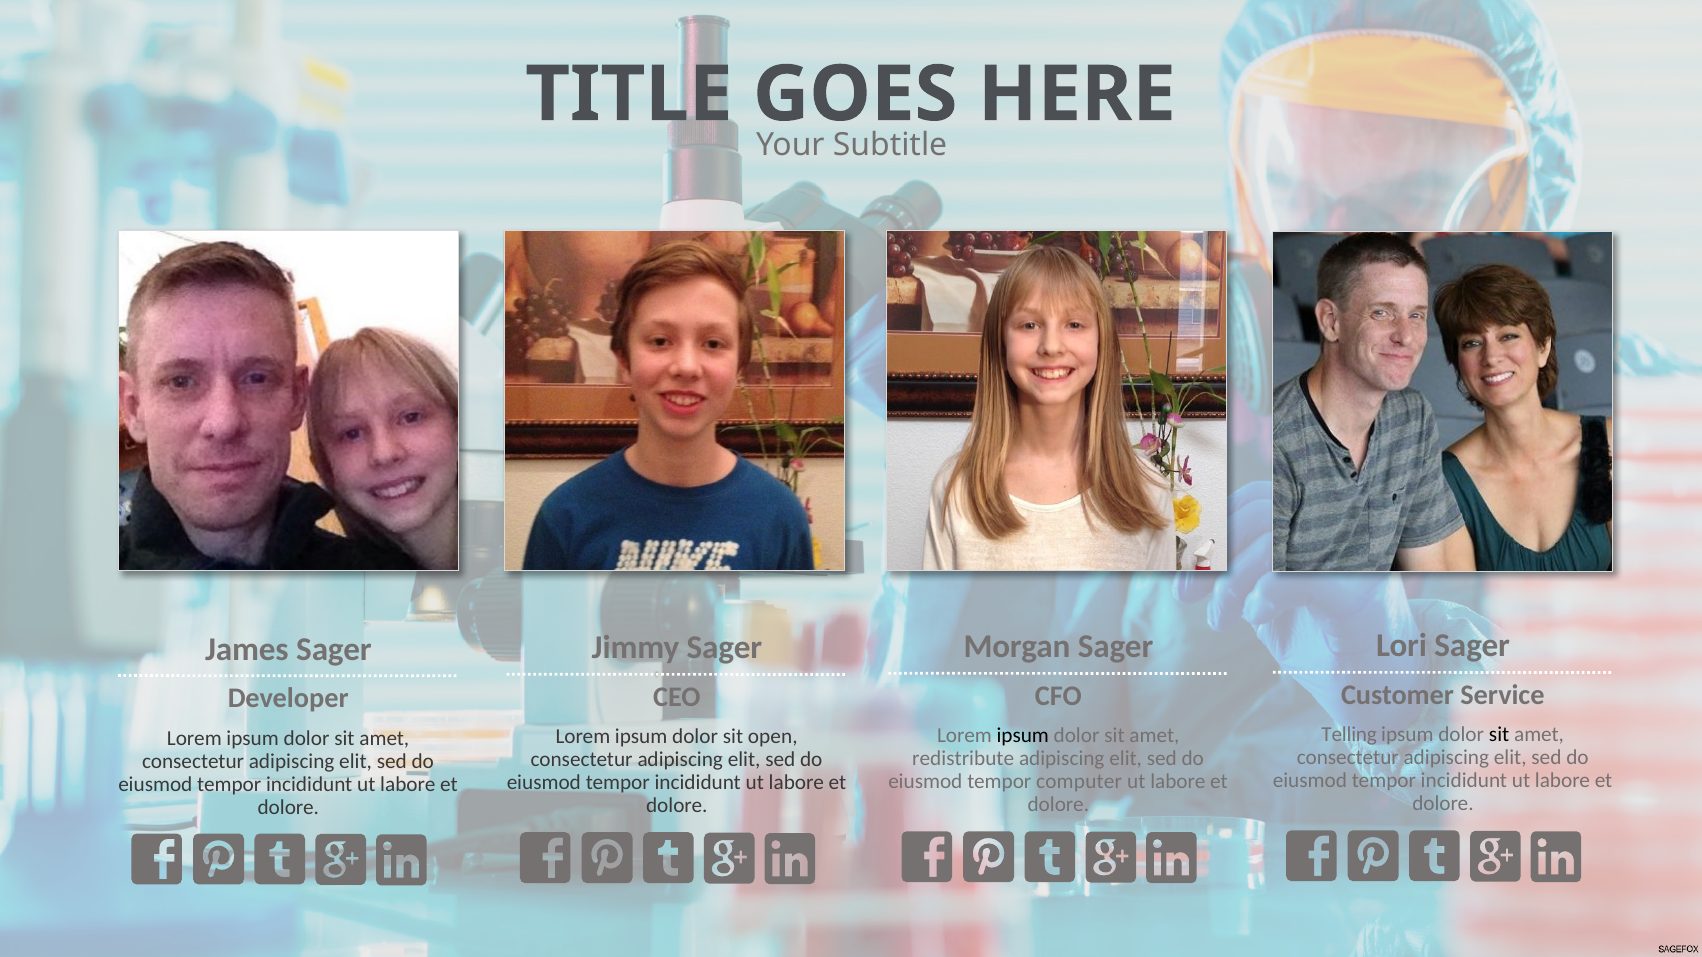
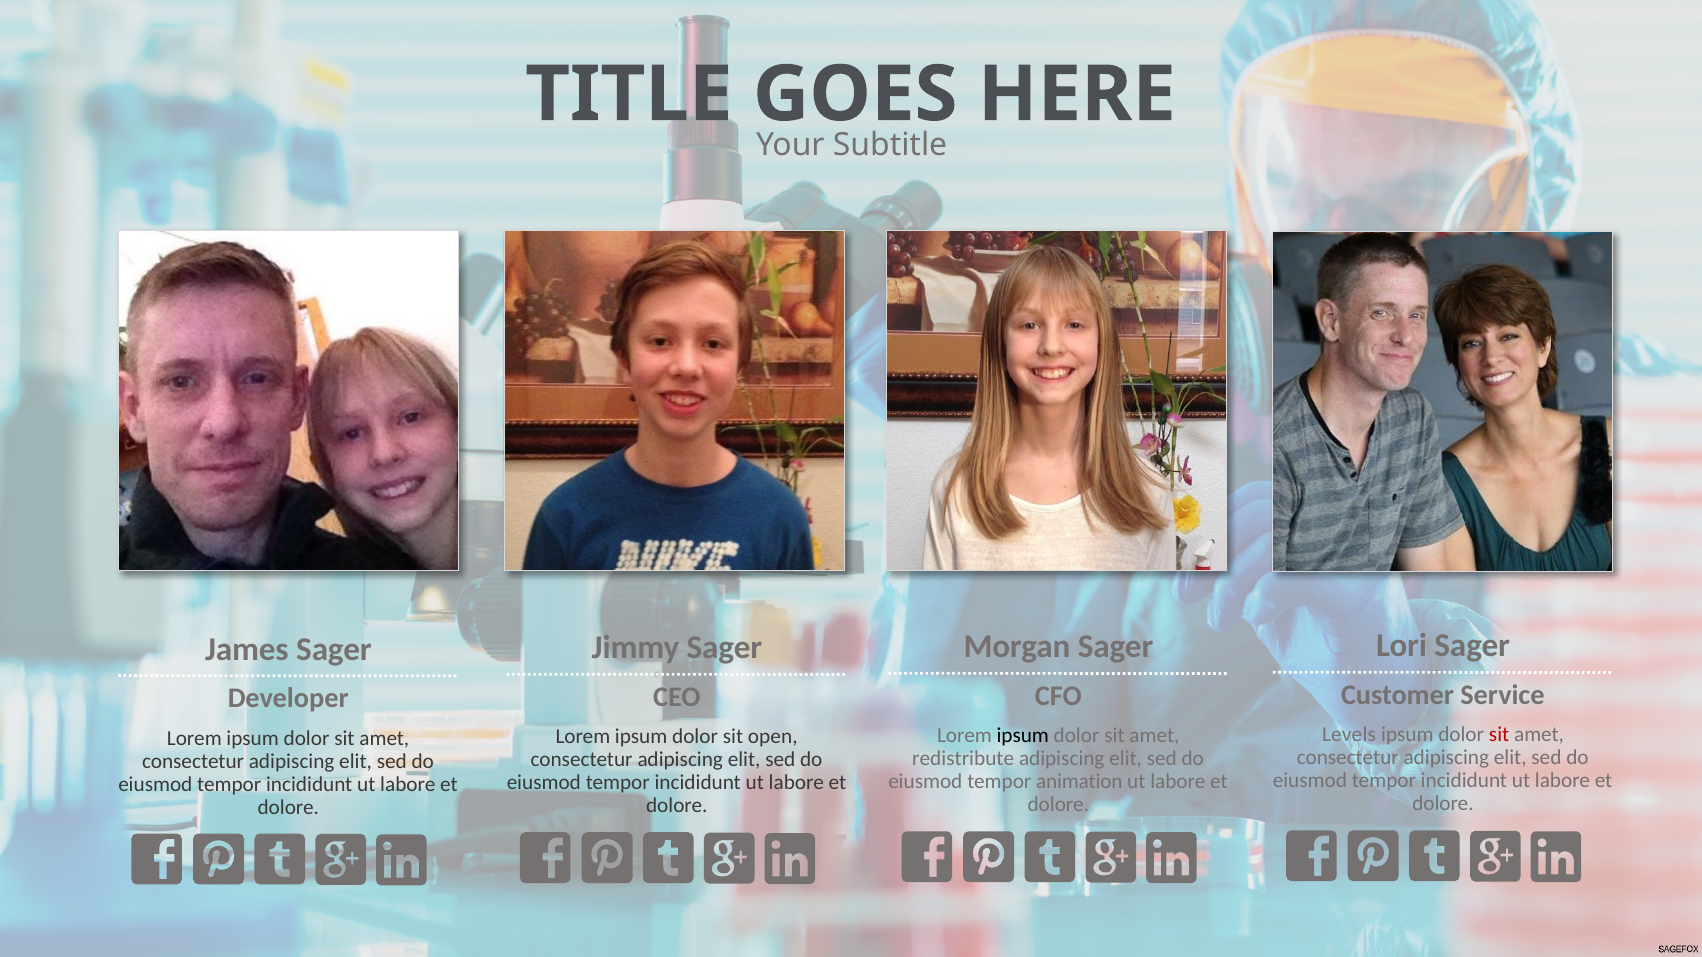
Telling: Telling -> Levels (1349, 735)
sit colour: black -> red (1499, 735)
computer: computer -> animation (1079, 782)
